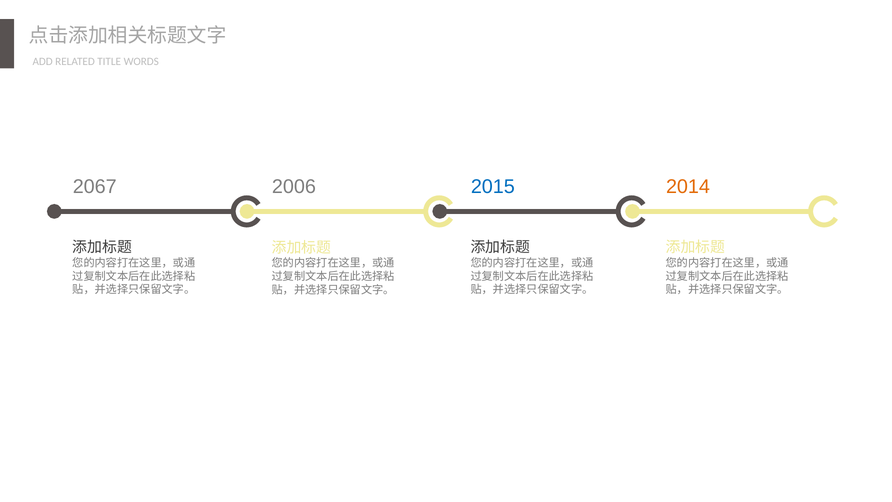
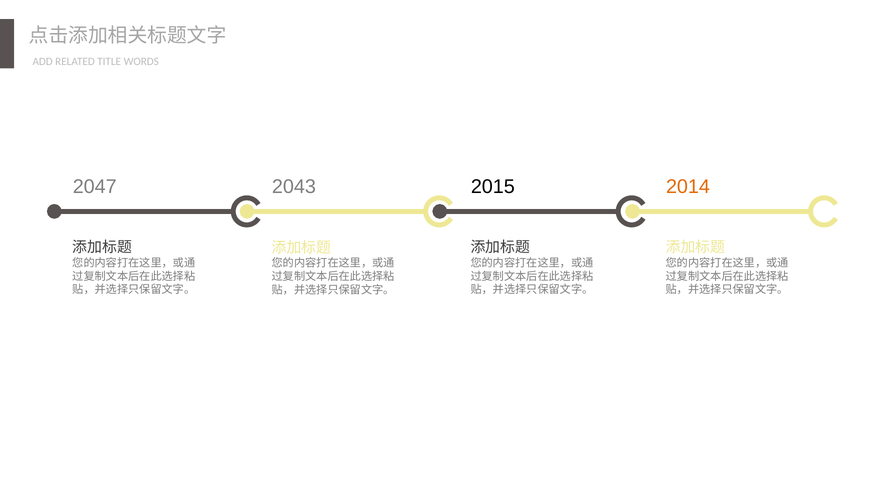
2067: 2067 -> 2047 (95, 187)
2015 colour: blue -> black (493, 187)
2006: 2006 -> 2043 (294, 187)
